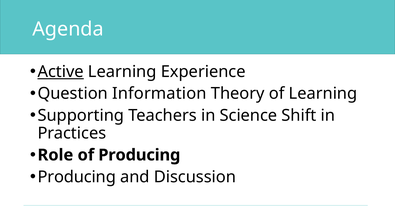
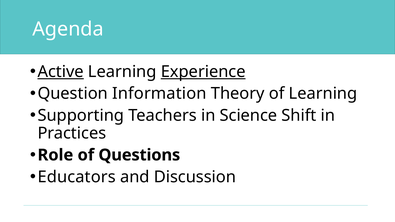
Experience underline: none -> present (203, 72)
of Producing: Producing -> Questions (139, 155)
Producing: Producing -> Educators (77, 177)
